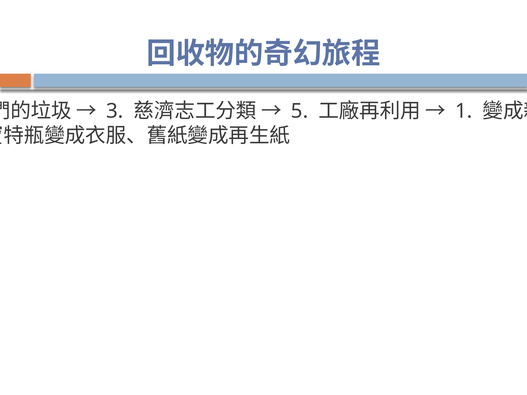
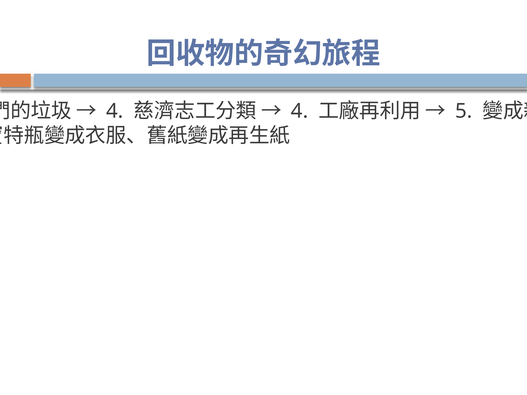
3: 3 -> 4 (115, 111)
5: 5 -> 4 (300, 111)
1: 1 -> 5 (464, 111)
